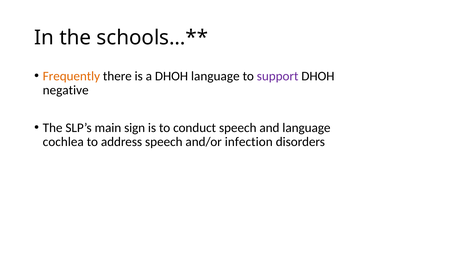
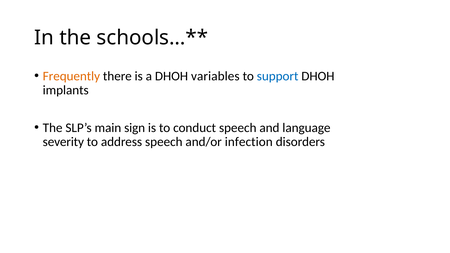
DHOH language: language -> variables (215, 76)
support colour: purple -> blue (278, 76)
negative: negative -> implants (66, 90)
cochlea: cochlea -> severity (63, 142)
